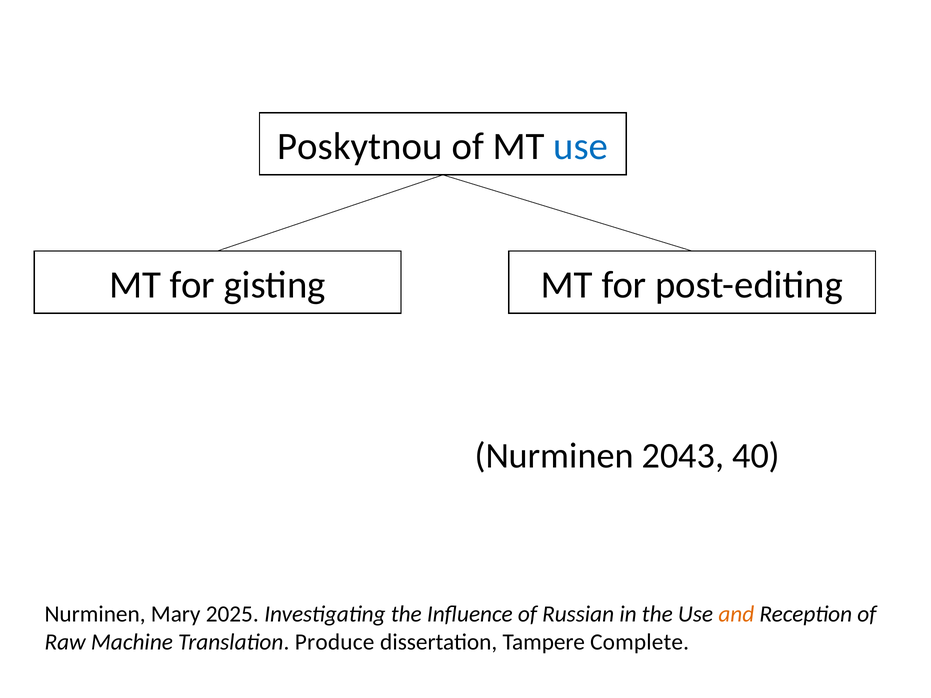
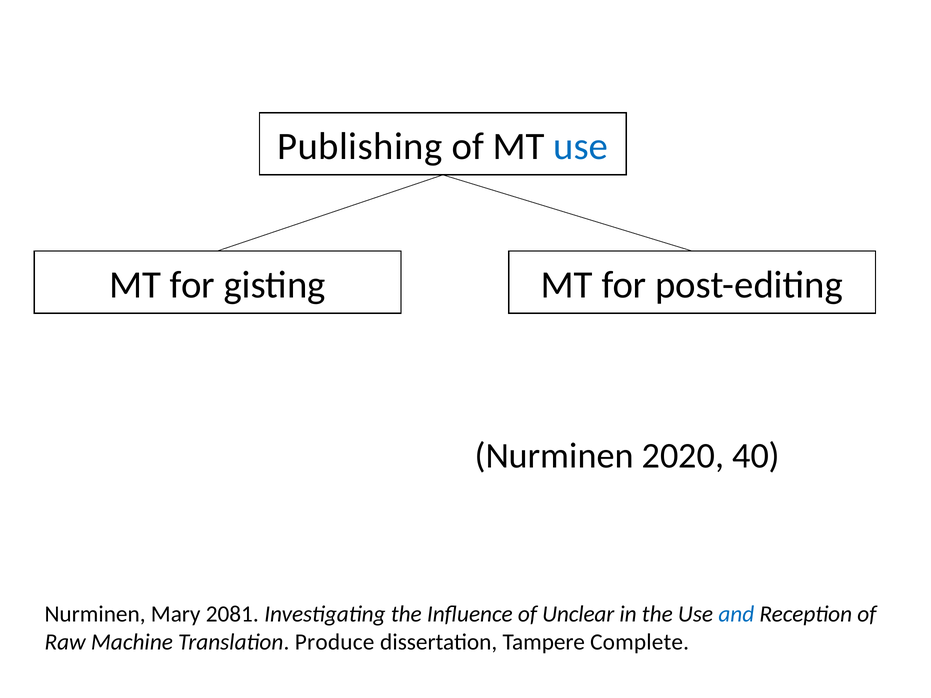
Poskytnou: Poskytnou -> Publishing (360, 147)
2043: 2043 -> 2020 (683, 456)
2025: 2025 -> 2081 (232, 614)
Russian: Russian -> Unclear (578, 614)
and colour: orange -> blue (736, 614)
